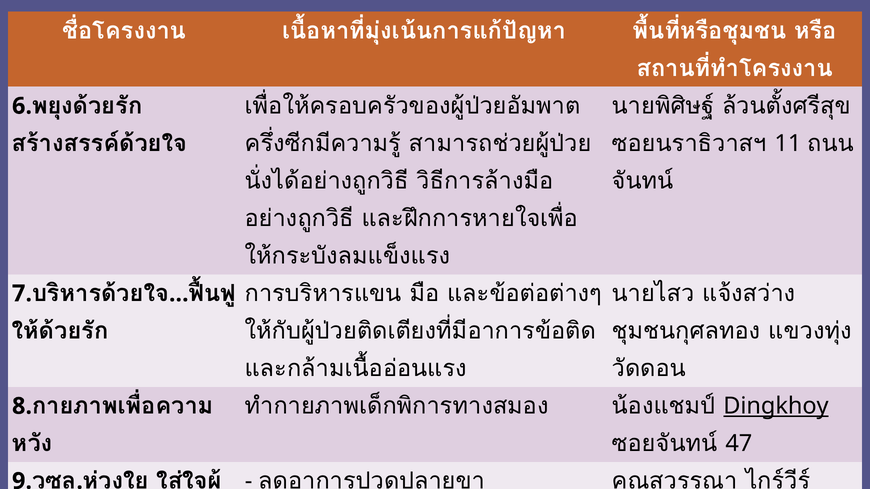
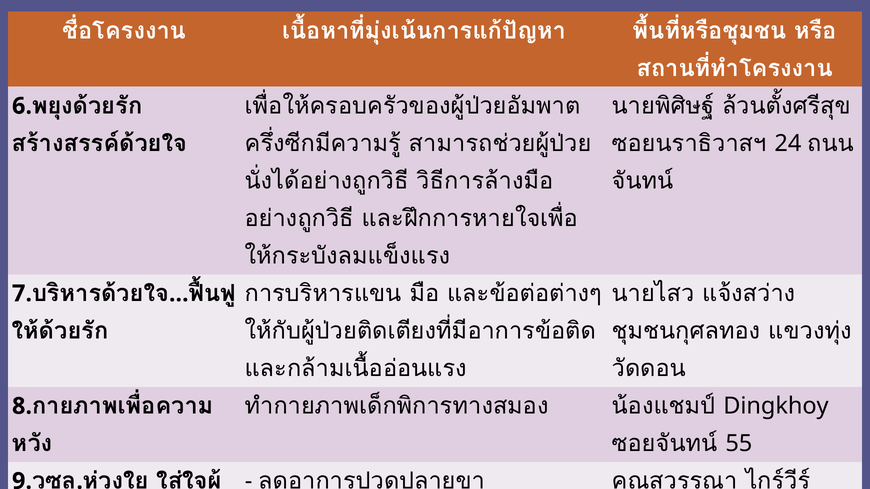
11: 11 -> 24 (788, 144)
Dingkhoy underline: present -> none (776, 406)
47: 47 -> 55 (739, 444)
